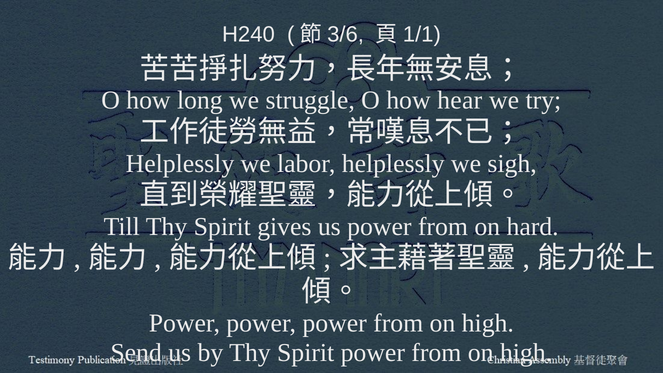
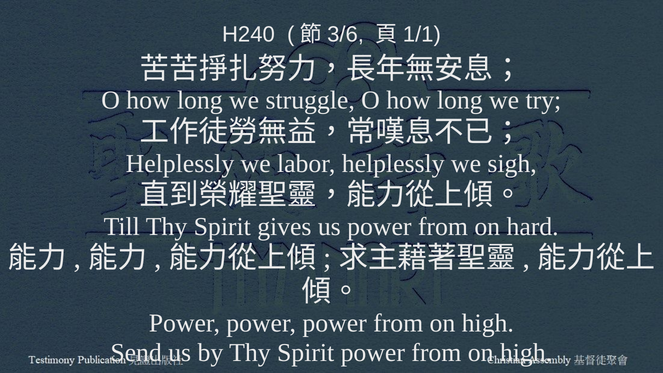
struggle O how hear: hear -> long (460, 100)
